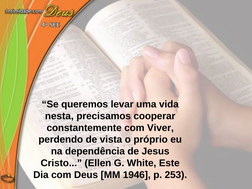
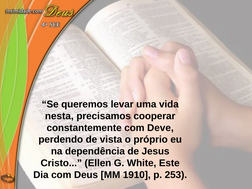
Viver: Viver -> Deve (160, 128)
1946: 1946 -> 1910 (137, 175)
